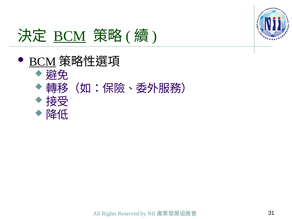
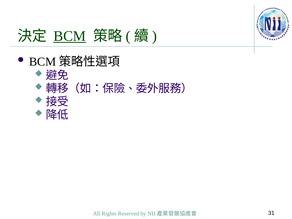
BCM underline: present -> none (43, 62)
